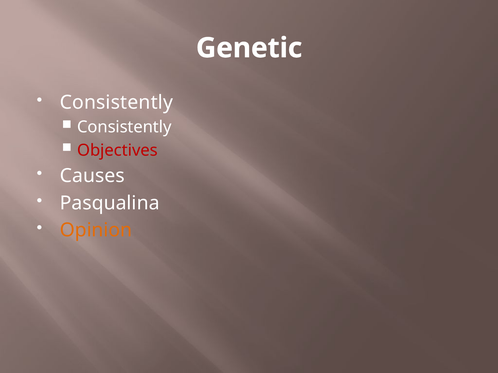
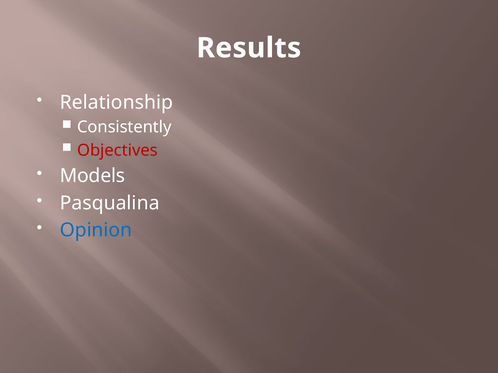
Genetic: Genetic -> Results (249, 48)
Consistently: Consistently -> Relationship (116, 103)
Causes: Causes -> Models (92, 176)
Opinion colour: orange -> blue (96, 230)
